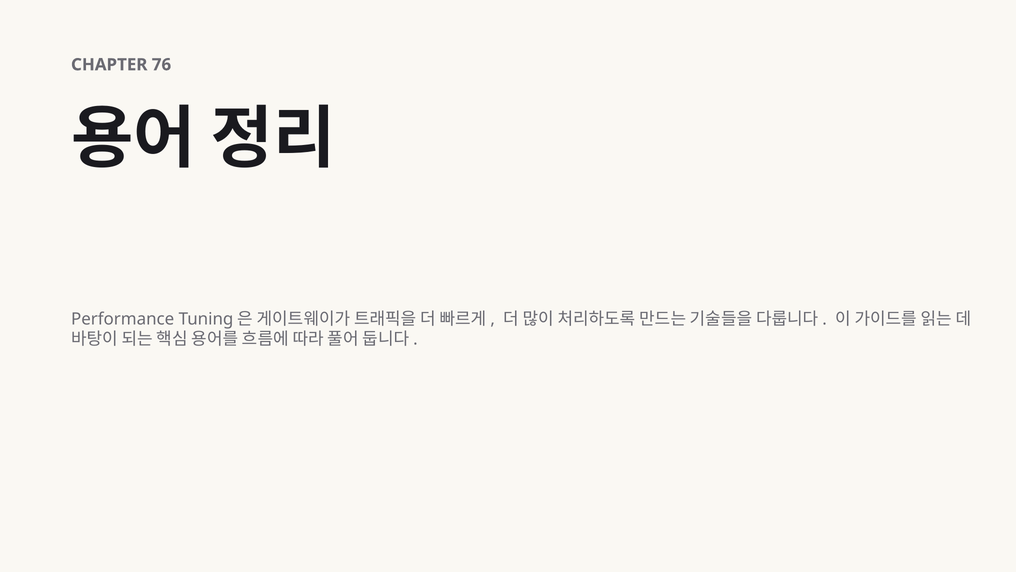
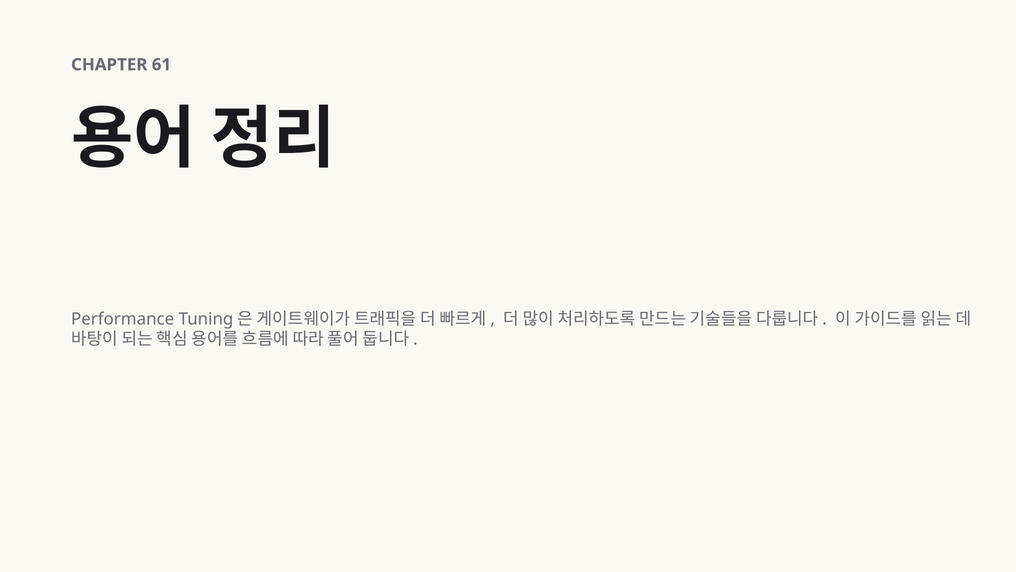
76: 76 -> 61 (161, 65)
